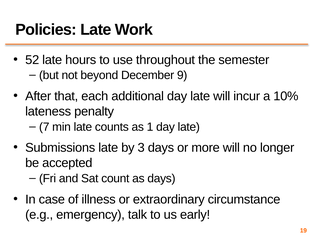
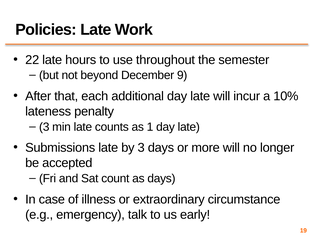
52: 52 -> 22 (32, 60)
7: 7 -> 3 (44, 127)
